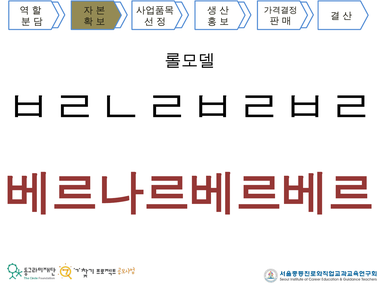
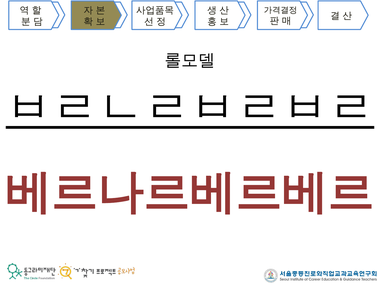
ㅂㄹㄴㄹㅂㄹㅂㄹ underline: none -> present (190, 107)
